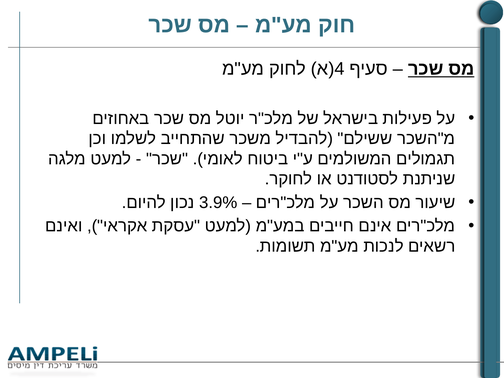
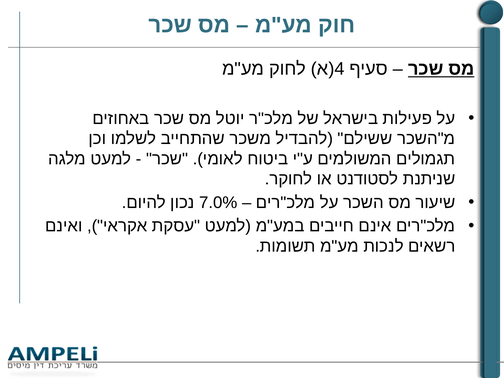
3.9%: 3.9% -> 7.0% (218, 203)
